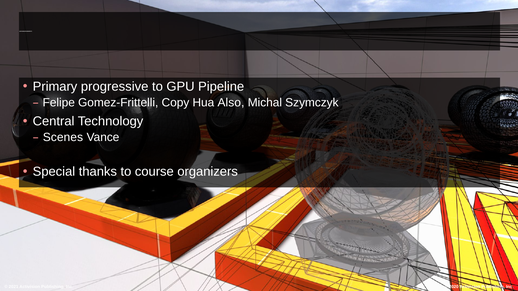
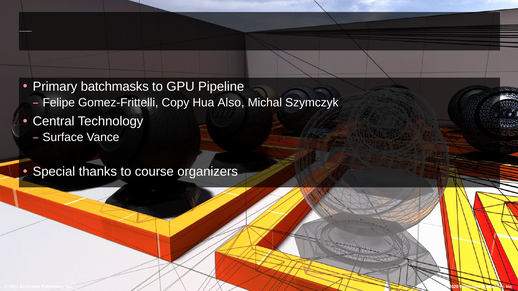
progressive: progressive -> batchmasks (115, 87)
Scenes: Scenes -> Surface (63, 138)
